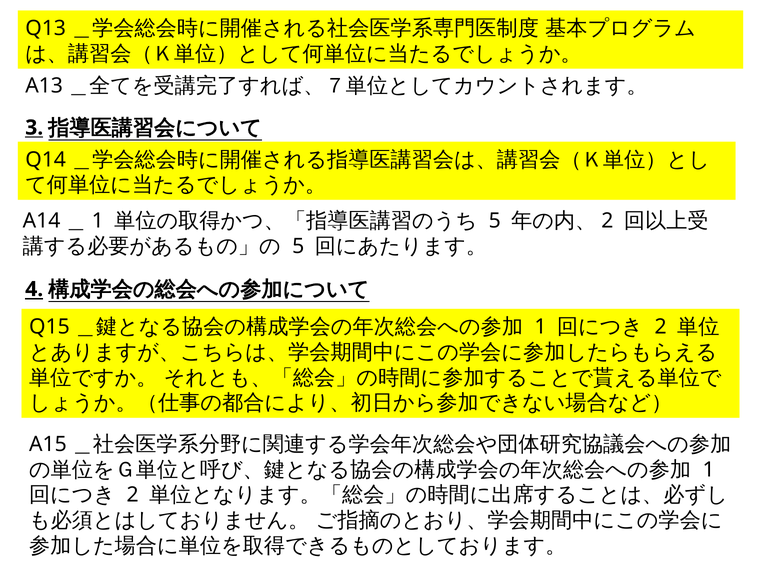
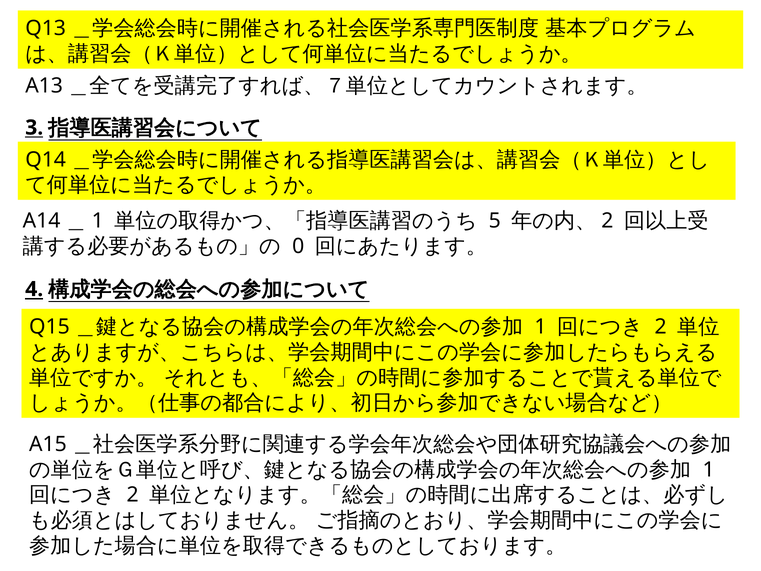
5: 5 -> 0 (298, 246)
